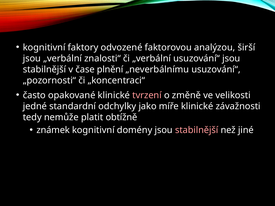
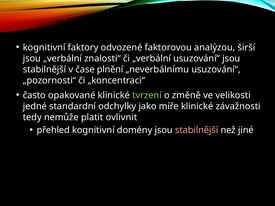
tvrzení colour: pink -> light green (147, 95)
obtížně: obtížně -> ovlivnit (121, 117)
známek: známek -> přehled (53, 130)
